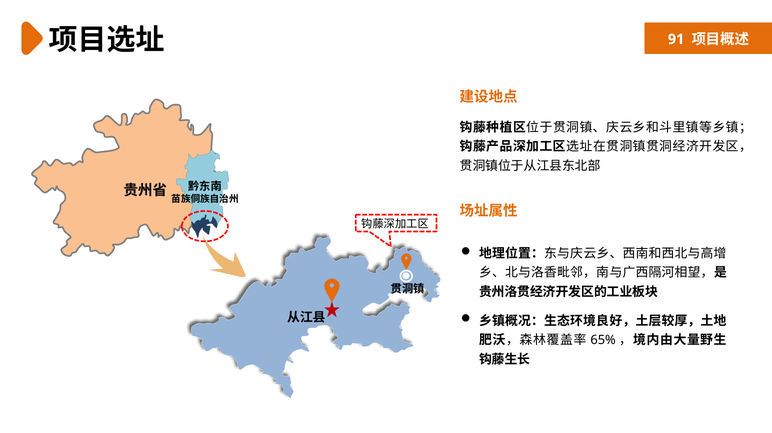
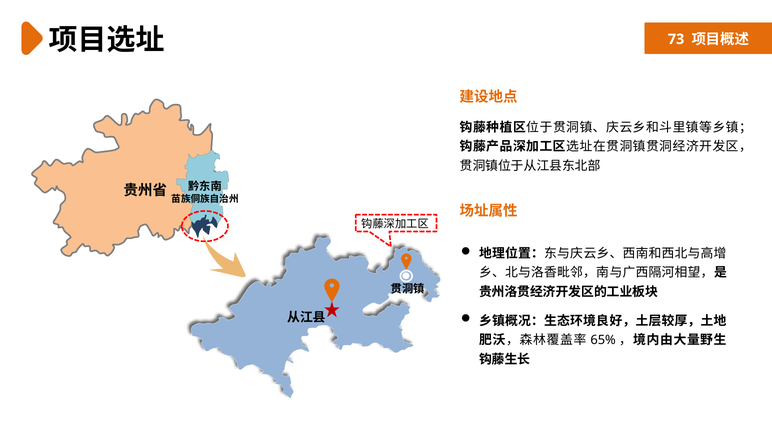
91: 91 -> 73 (676, 39)
